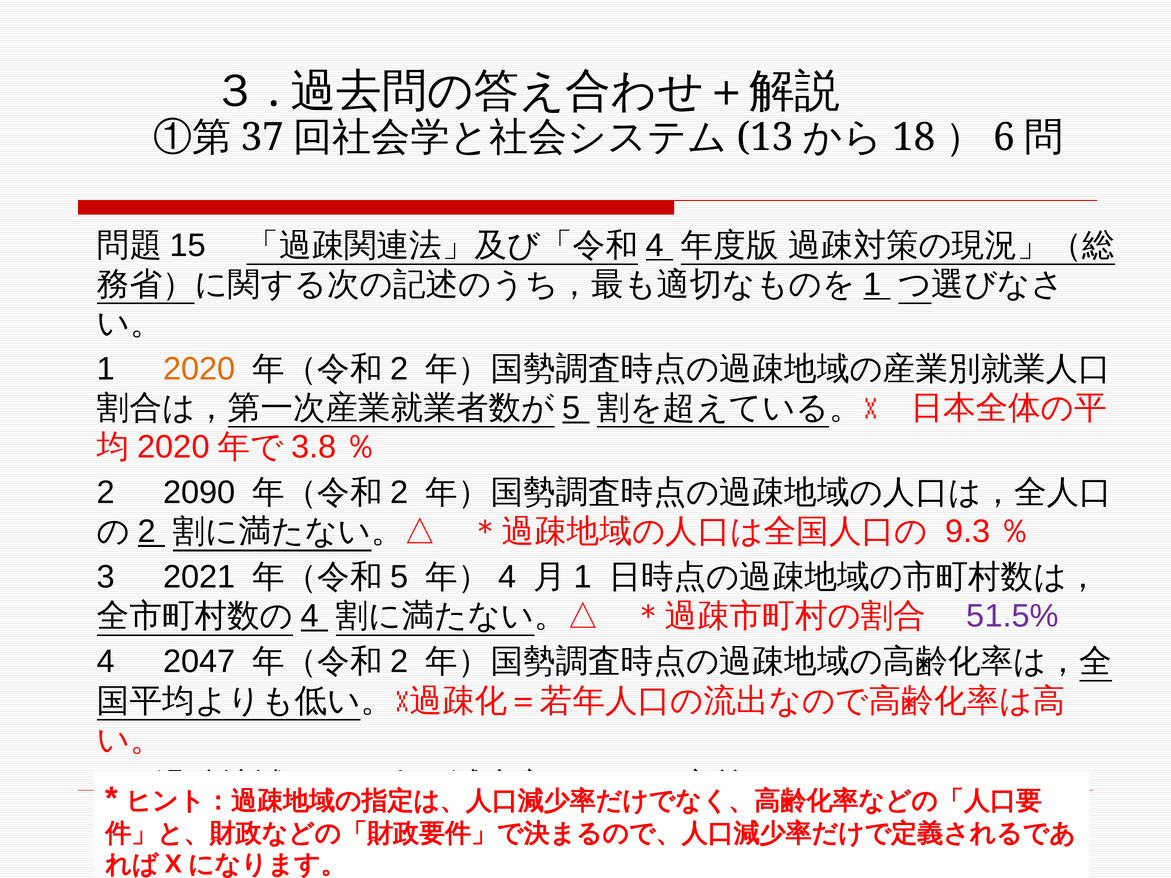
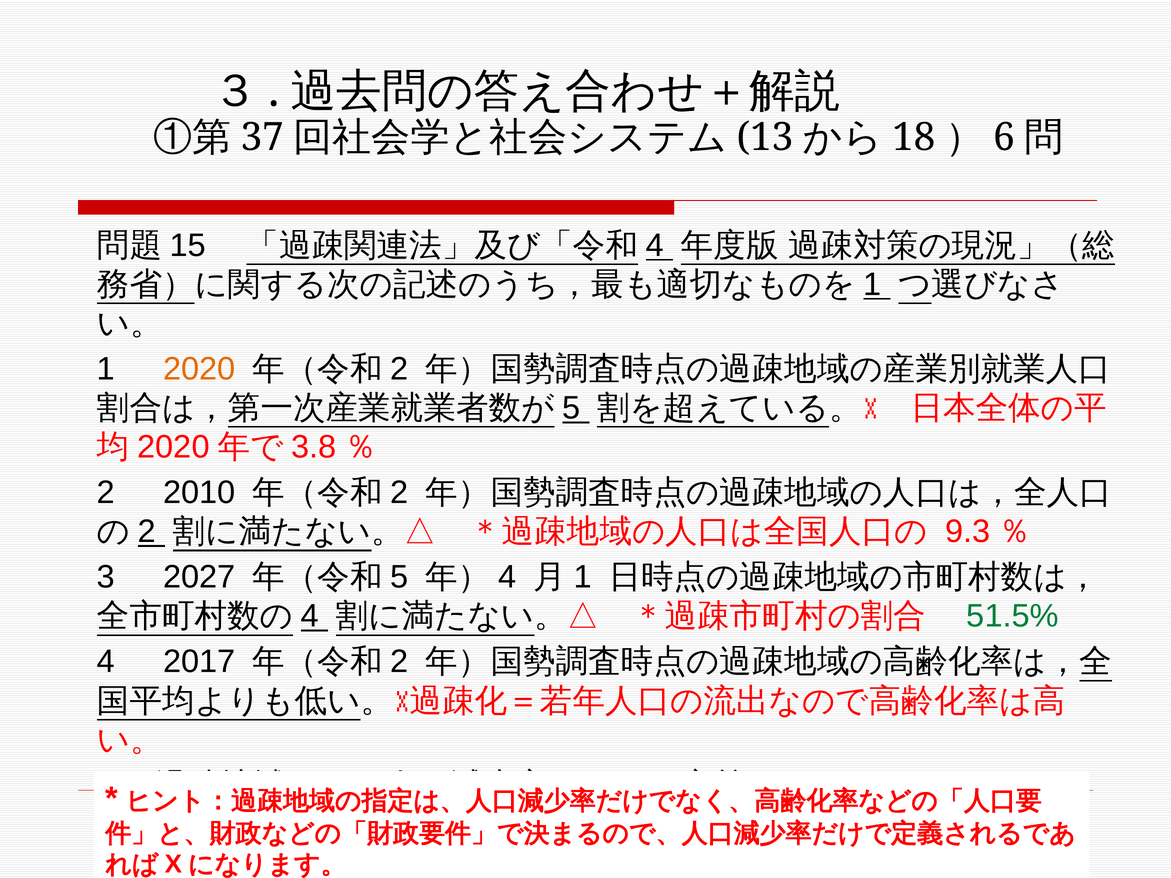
2090: 2090 -> 2010 (199, 493)
2021: 2021 -> 2027 (199, 577)
51.5% colour: purple -> green (1013, 616)
2047: 2047 -> 2017 (199, 662)
